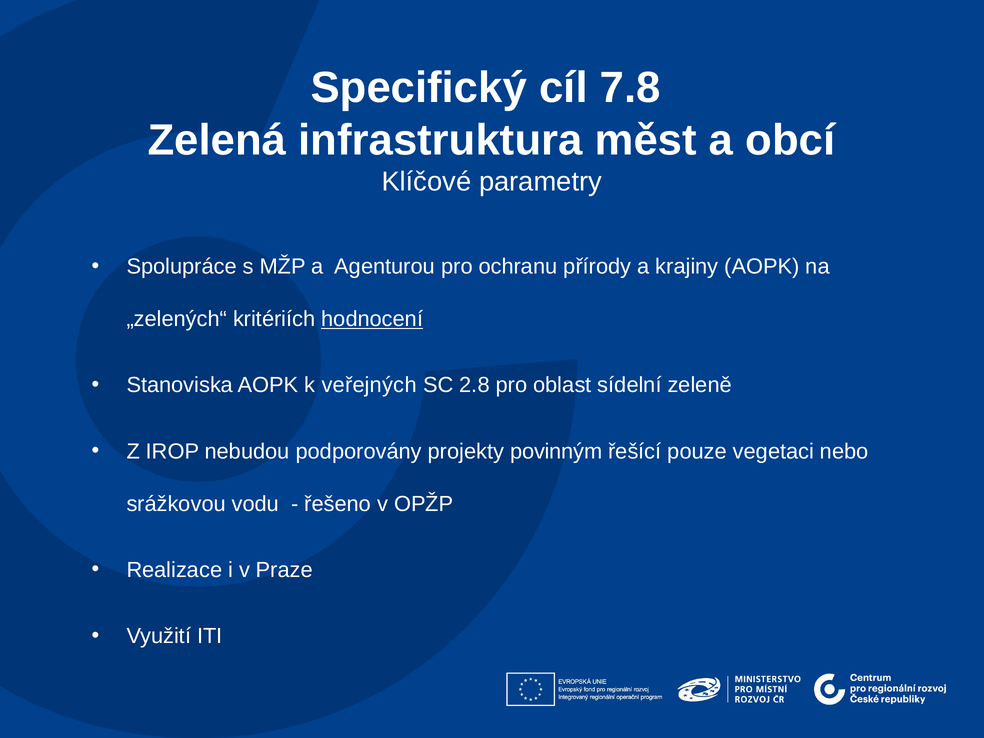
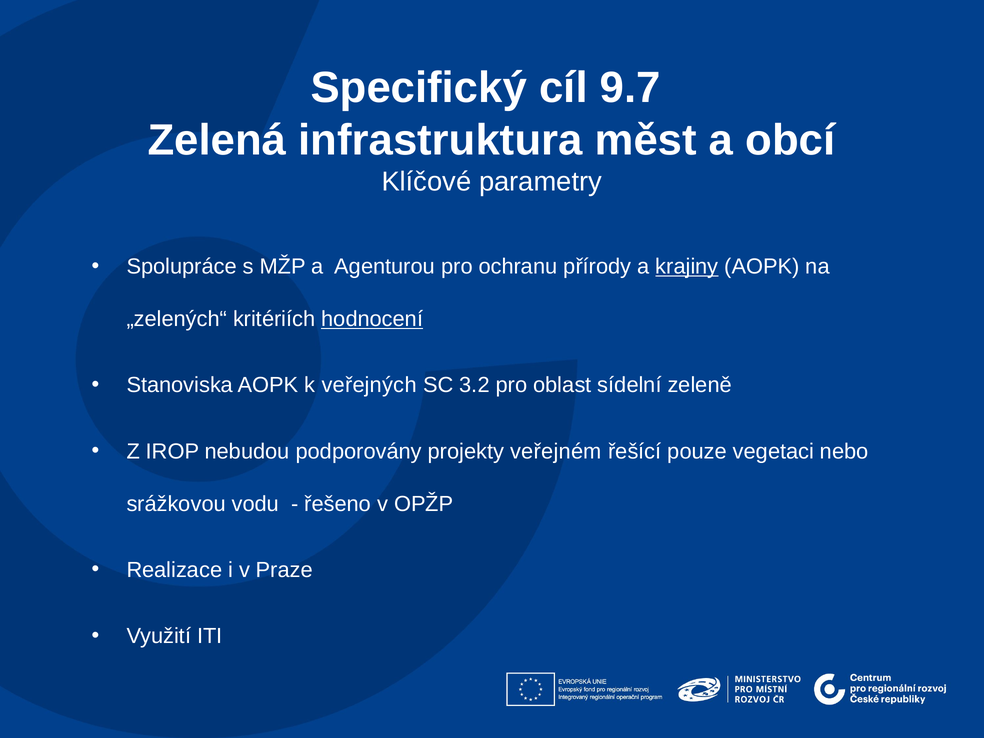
7.8: 7.8 -> 9.7 (630, 88)
krajiny underline: none -> present (687, 267)
2.8: 2.8 -> 3.2 (475, 385)
povinným: povinným -> veřejném (556, 451)
